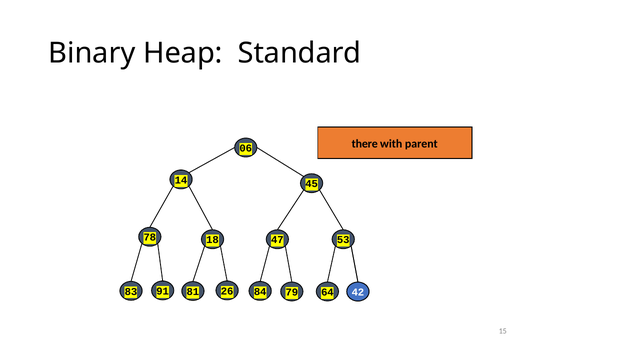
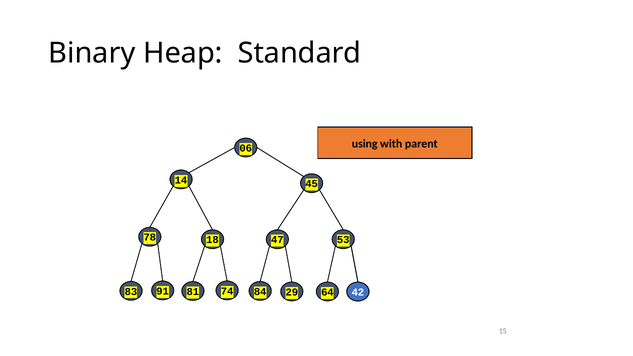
there: there -> using (365, 144)
79: 79 -> 29 (292, 292)
26: 26 -> 74 (227, 291)
